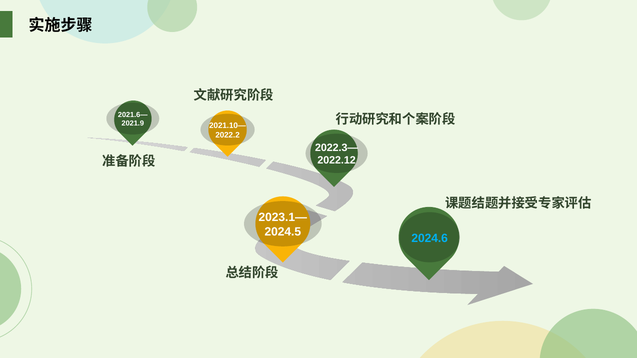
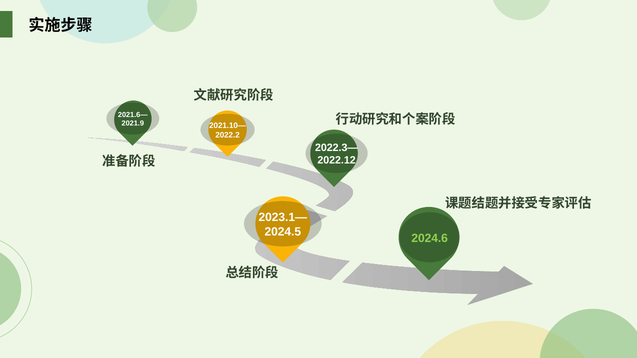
2024.6 colour: light blue -> light green (430, 238)
